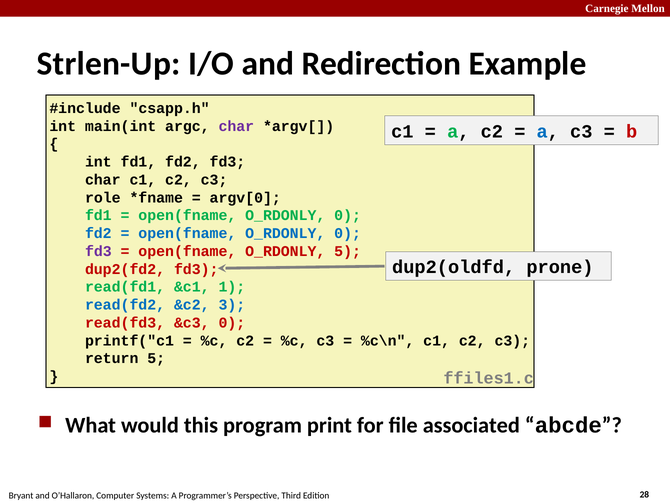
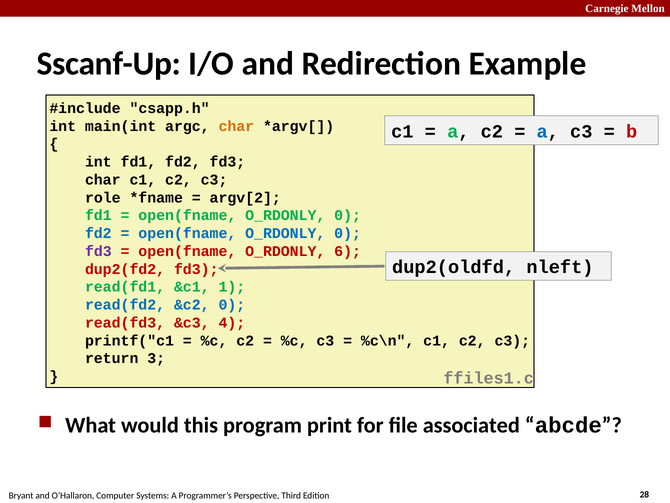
Strlen-Up: Strlen-Up -> Sscanf-Up (109, 64)
char colour: purple -> orange (236, 126)
argv[0: argv[0 -> argv[2 (245, 197)
O_RDONLY 5: 5 -> 6 (348, 251)
prone: prone -> nleft (560, 267)
&c2 3: 3 -> 0 (232, 305)
&c3 0: 0 -> 4 (232, 322)
return 5: 5 -> 3 (156, 358)
